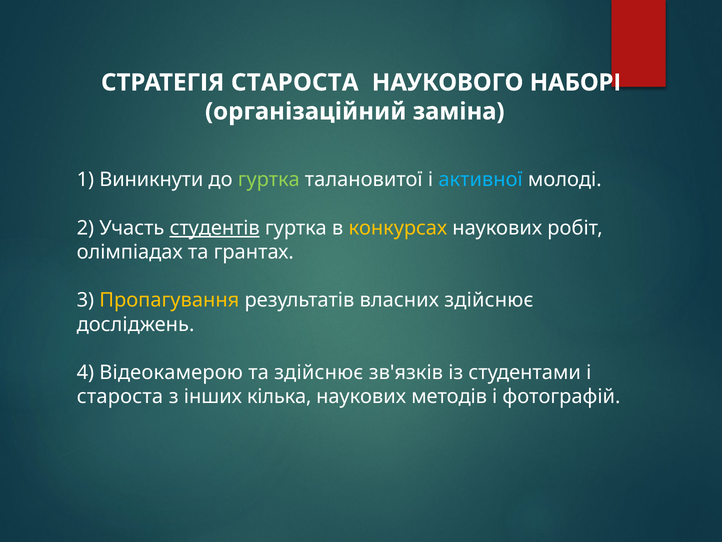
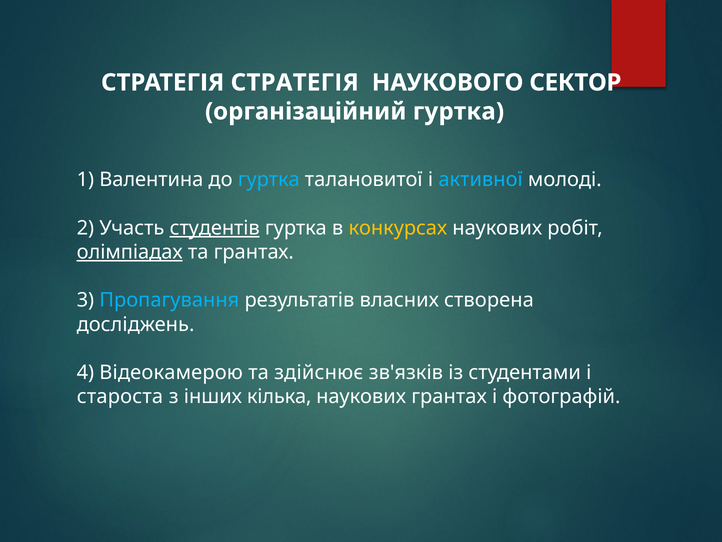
СТРАТЕГІЯ СТАРОСТА: СТАРОСТА -> СТРАТЕГІЯ (295, 83)
НАБОРІ: НАБОРІ -> СЕКТОР (575, 83)
організаційний заміна: заміна -> гуртка (458, 111)
Виникнути: Виникнути -> Валентина (151, 180)
гуртка colour: light green -> light blue (269, 180)
олімпіадах underline: none -> present (130, 252)
Пропагування colour: yellow -> light blue (169, 300)
власних здійснює: здійснює -> створена (489, 300)
наукових методів: методів -> грантах (449, 396)
